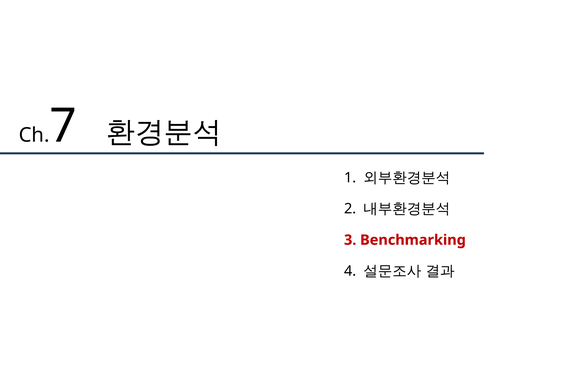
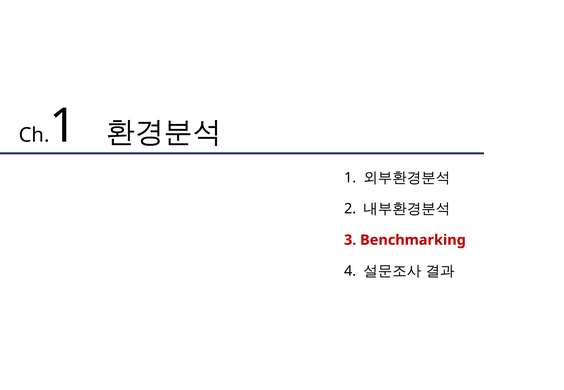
7: 7 -> 1 (63, 126)
